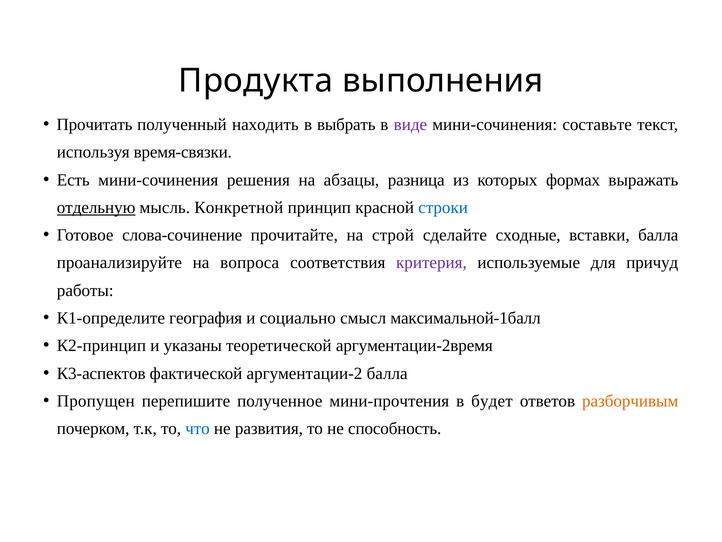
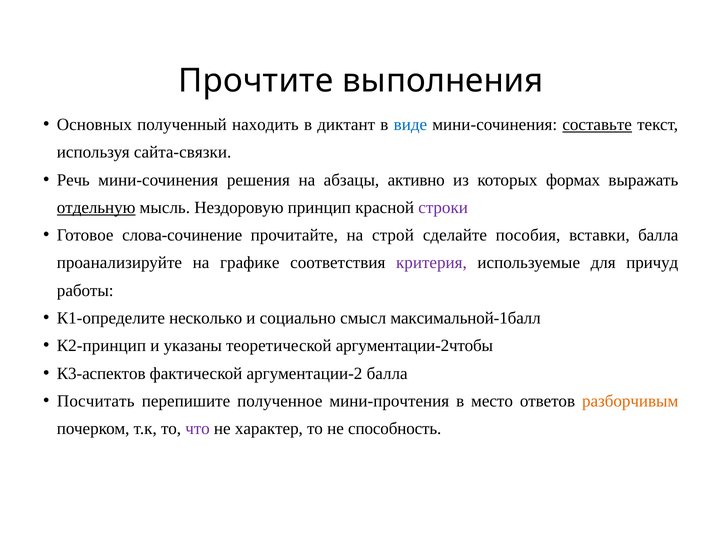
Продукта: Продукта -> Прочтите (256, 81)
Прочитать: Прочитать -> Основных (94, 124)
выбрать: выбрать -> диктант (346, 124)
виде colour: purple -> blue (410, 124)
составьте underline: none -> present (597, 124)
время-связки: время-связки -> сайта-связки (183, 152)
Есть: Есть -> Речь (73, 180)
разница: разница -> активно (416, 180)
Конкретной: Конкретной -> Нездоровую (239, 207)
строки colour: blue -> purple (443, 207)
сходные: сходные -> пособия (528, 235)
вопроса: вопроса -> графике (250, 263)
география: география -> несколько (206, 318)
аргументации-2время: аргументации-2время -> аргументации-2чтобы (414, 346)
Пропущен: Пропущен -> Посчитать (96, 401)
будет: будет -> место (492, 401)
что colour: blue -> purple (198, 428)
развития: развития -> характер (269, 428)
